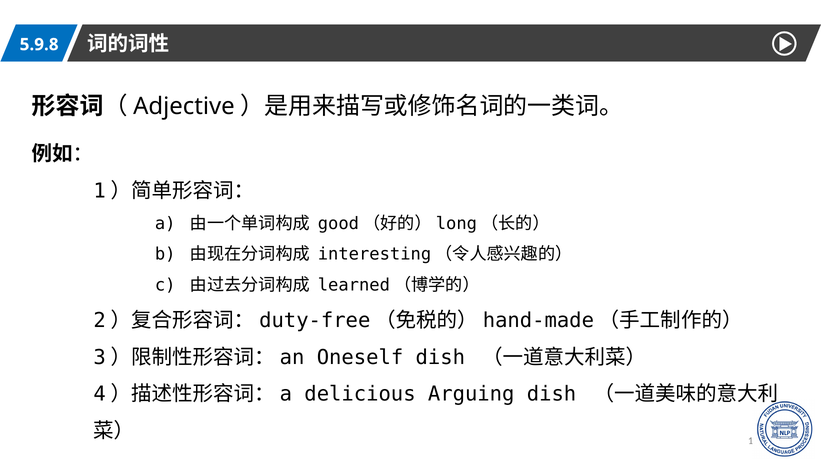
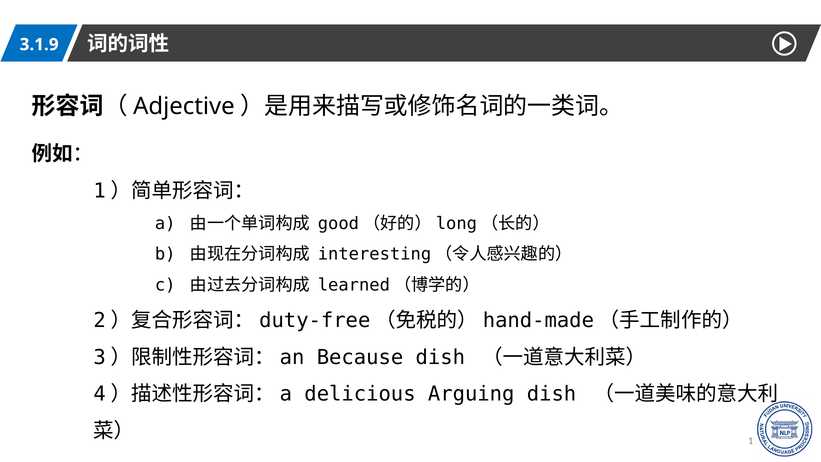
5.9.8: 5.9.8 -> 3.1.9 (39, 45)
Oneself: Oneself -> Because (360, 357)
